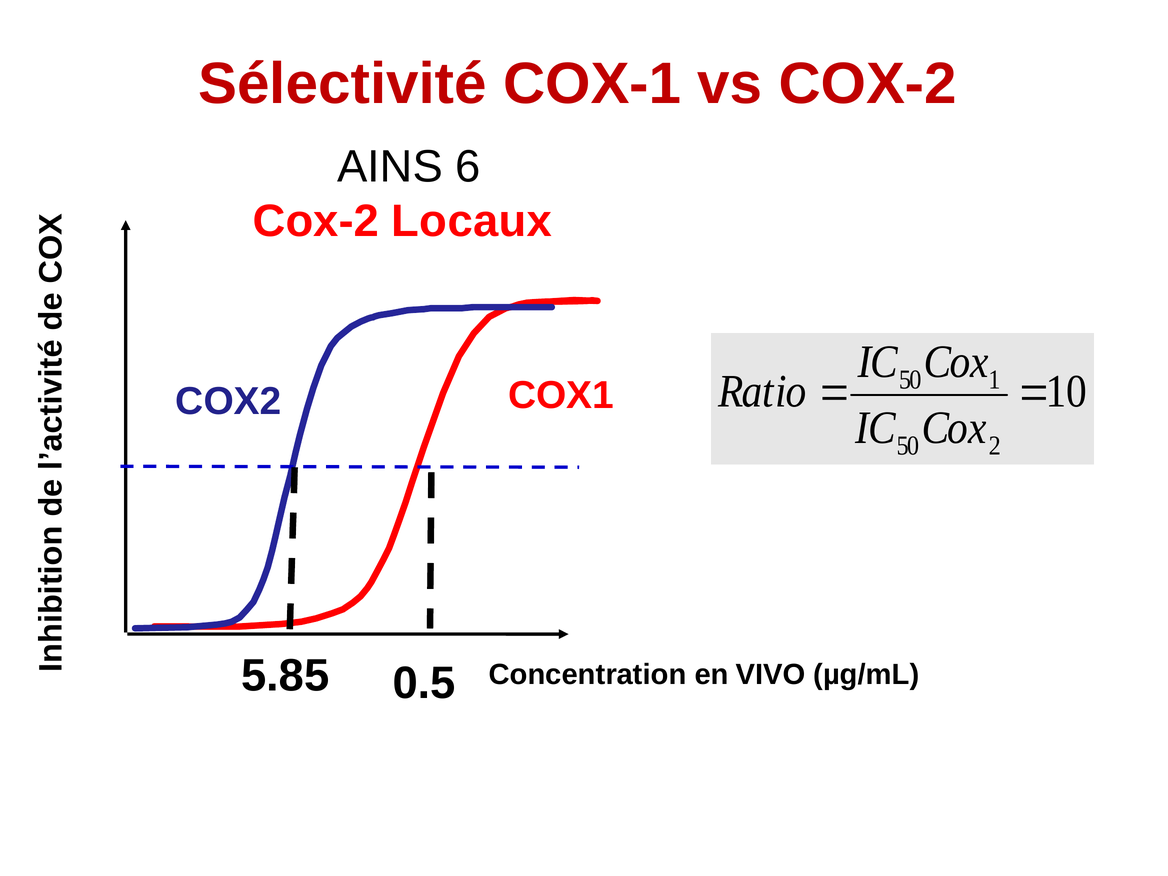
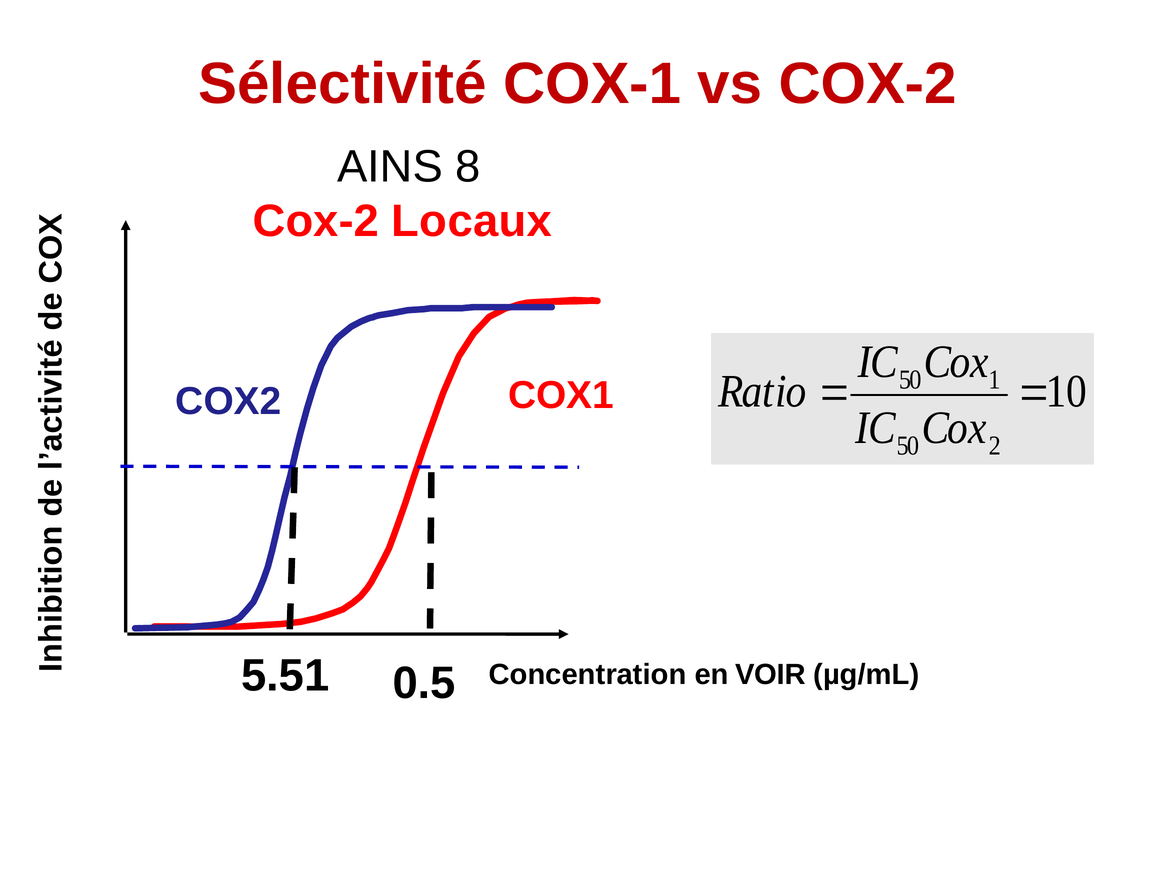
6: 6 -> 8 (468, 167)
5.85: 5.85 -> 5.51 (285, 676)
VIVO: VIVO -> VOIR (771, 675)
